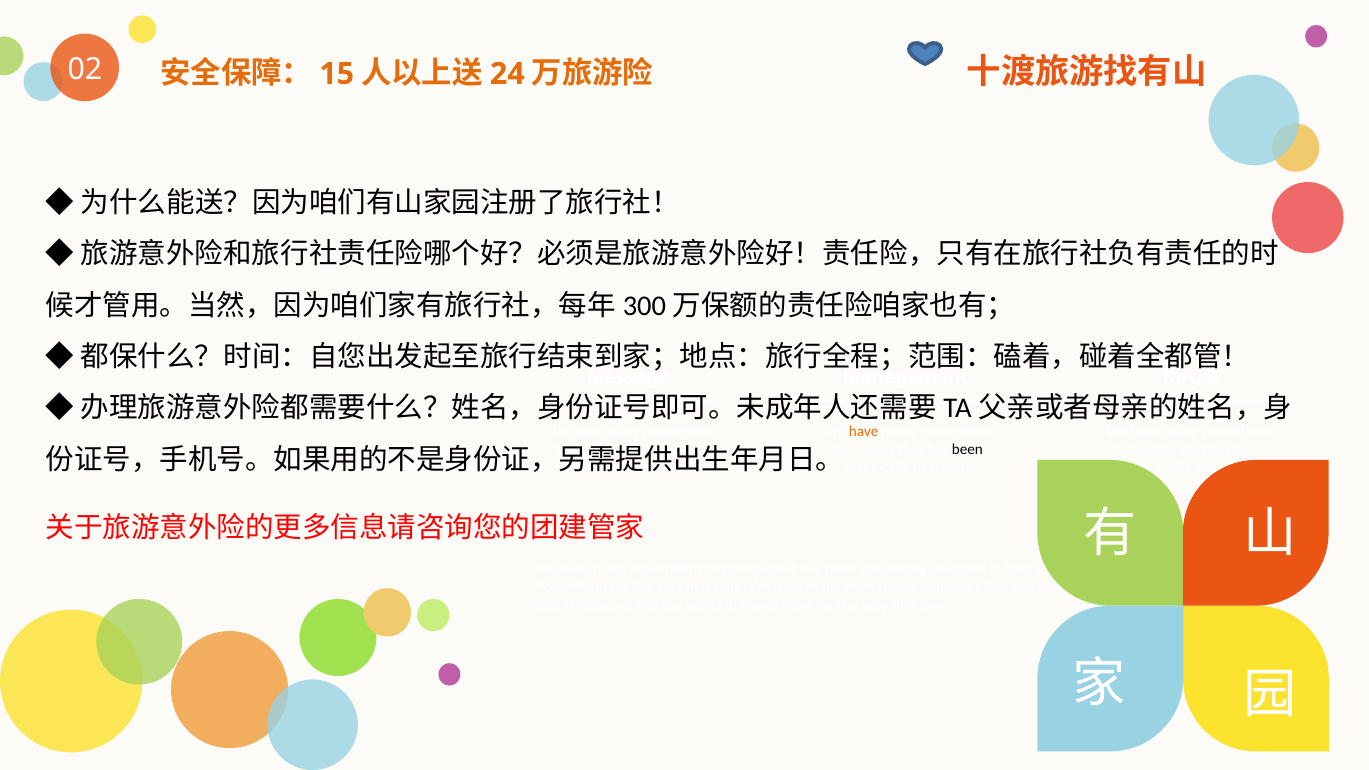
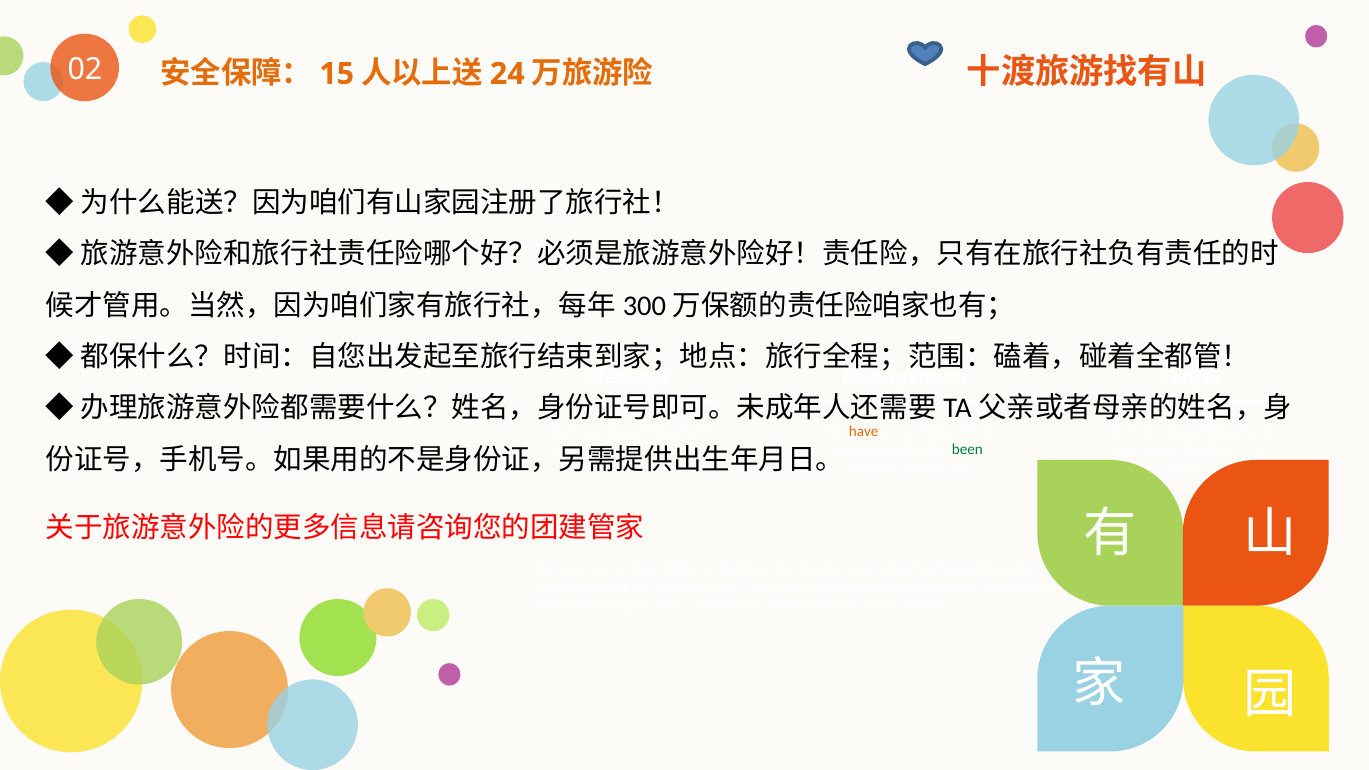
been colour: black -> green (967, 450)
